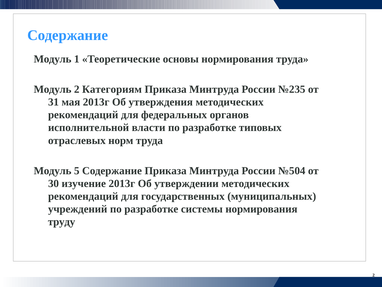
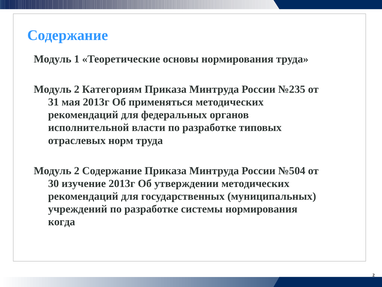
утверждения: утверждения -> применяться (161, 102)
5: 5 -> 2 (77, 170)
труду: труду -> когда (62, 221)
